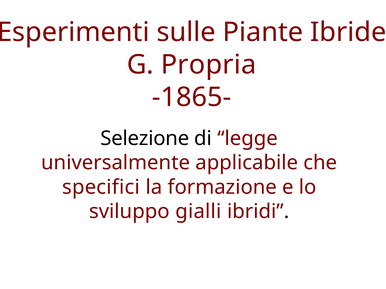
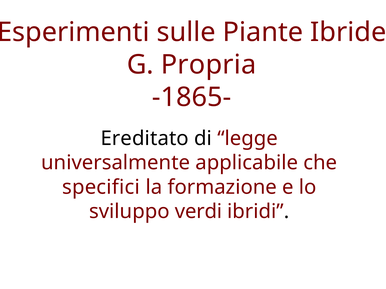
Selezione: Selezione -> Ereditato (145, 139)
gialli: gialli -> verdi (199, 212)
